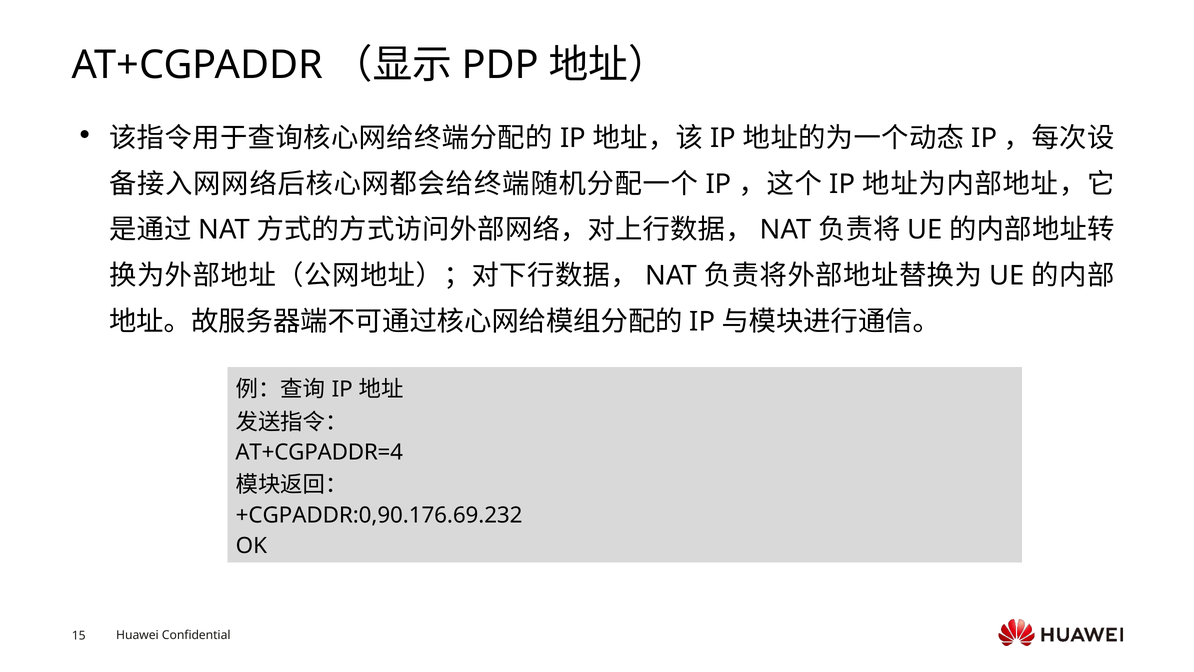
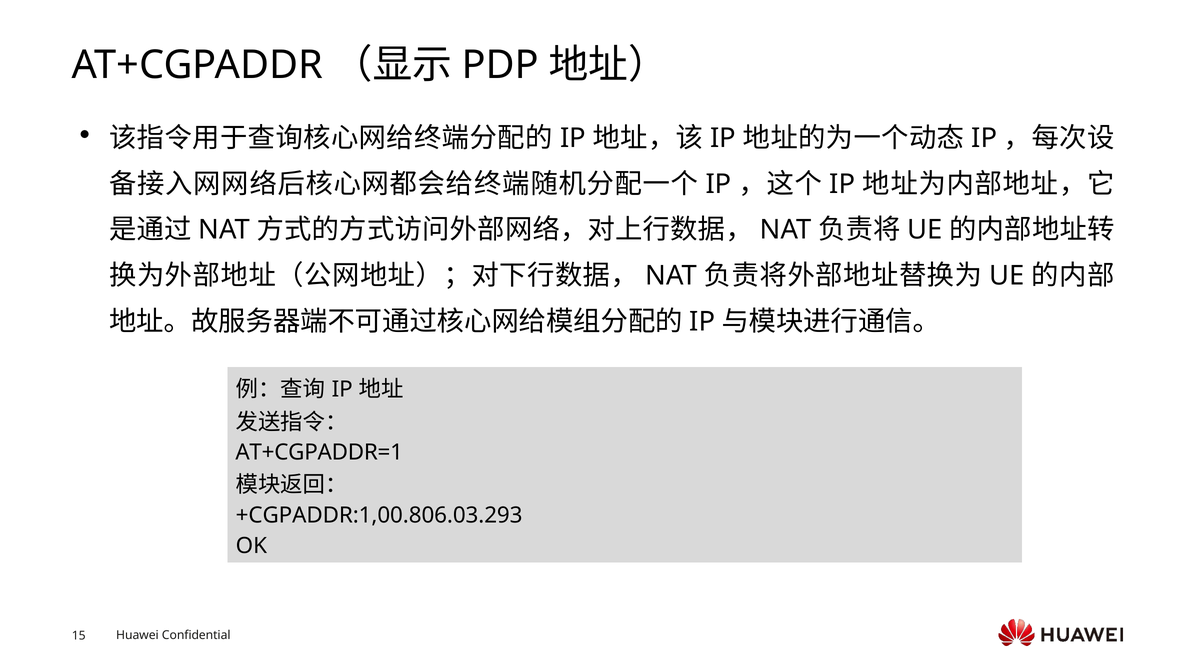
AT+CGPADDR=4: AT+CGPADDR=4 -> AT+CGPADDR=1 (319, 452)
+CGPADDR:0,90.176.69.232: +CGPADDR:0,90.176.69.232 -> +CGPADDR:1,00.806.03.293 (379, 515)
